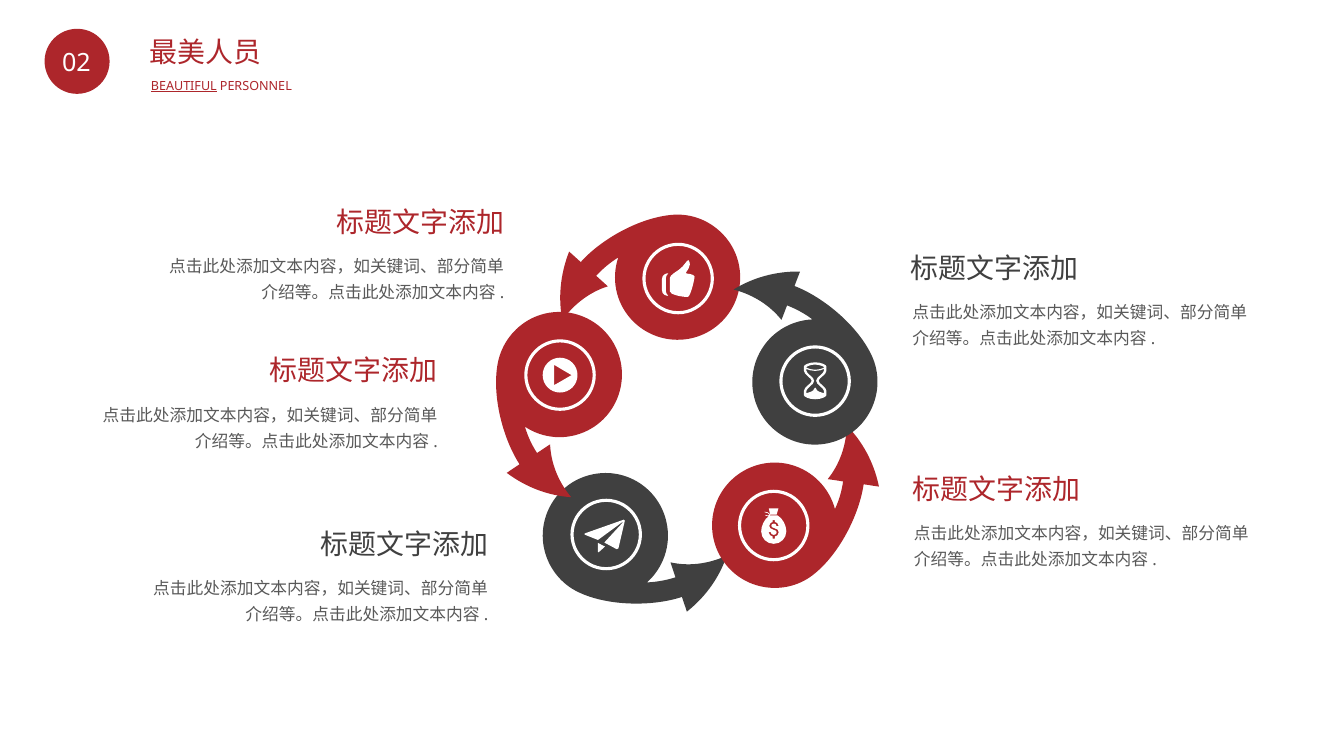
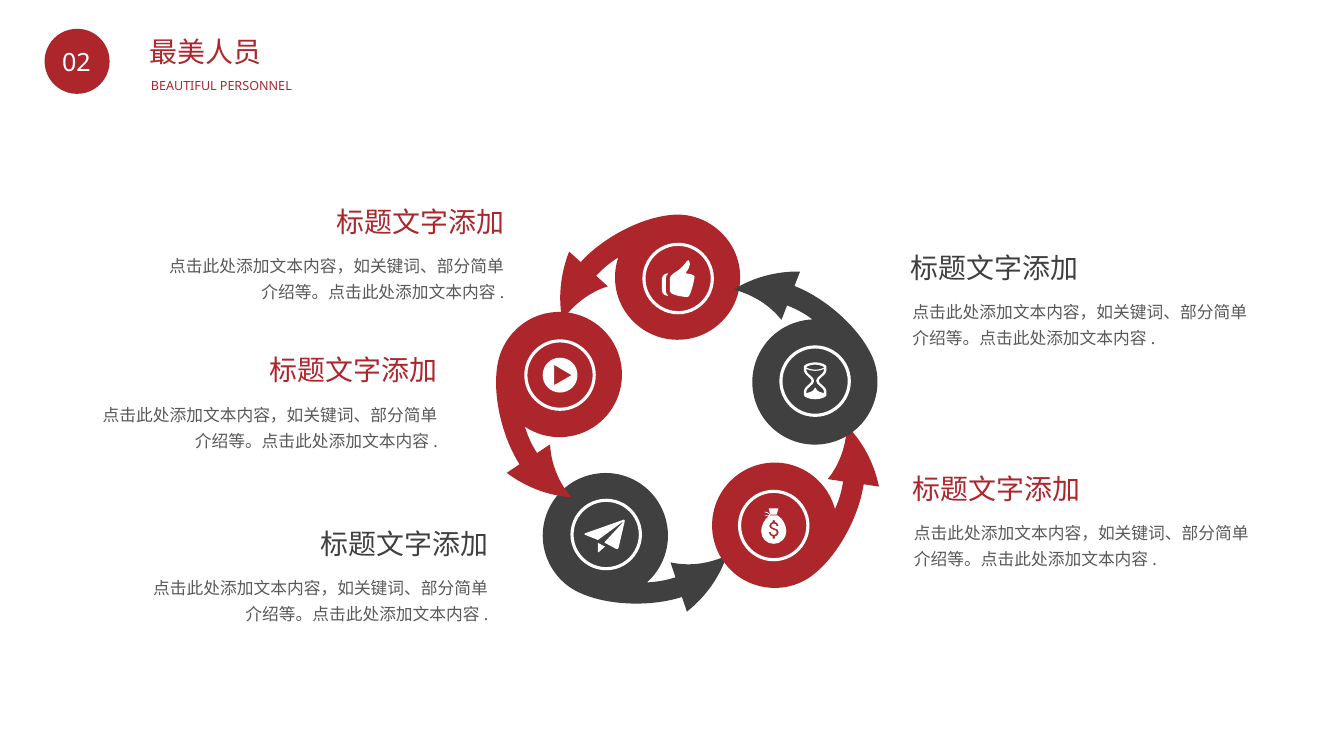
BEAUTIFUL underline: present -> none (184, 86)
